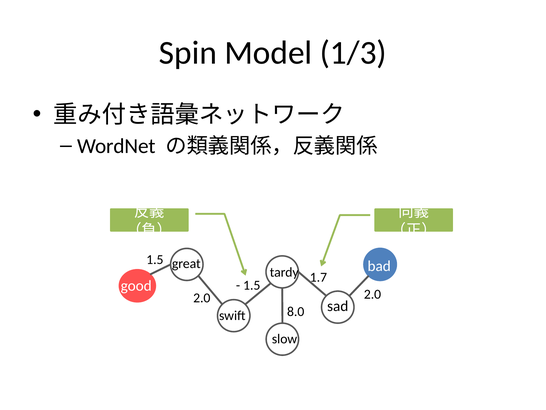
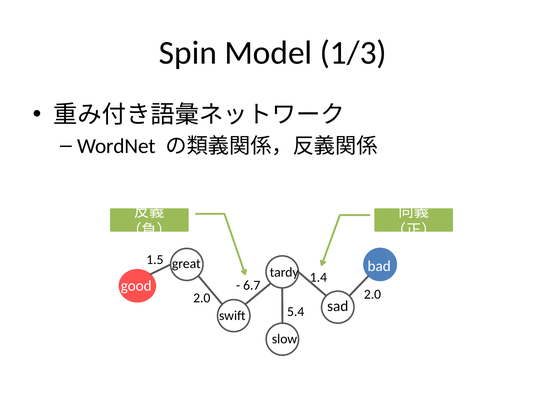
1.7: 1.7 -> 1.4 (318, 277)
1.5: 1.5 -> 6.7 (252, 285)
8.0: 8.0 -> 5.4 (296, 311)
